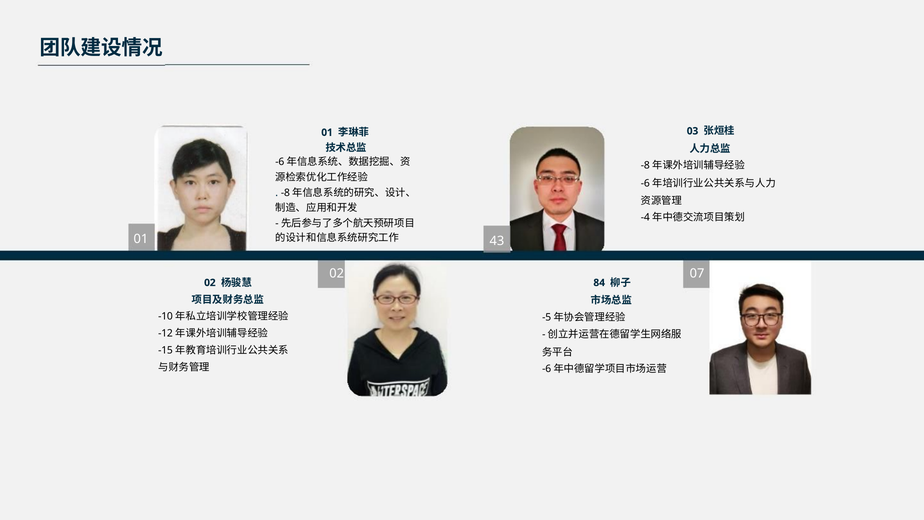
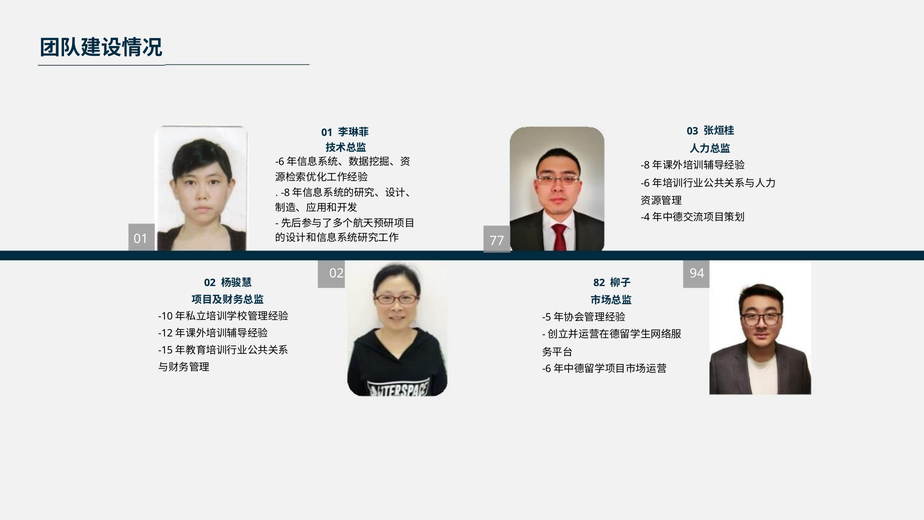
43: 43 -> 77 (497, 241)
07: 07 -> 94 (697, 274)
84: 84 -> 82 (599, 283)
